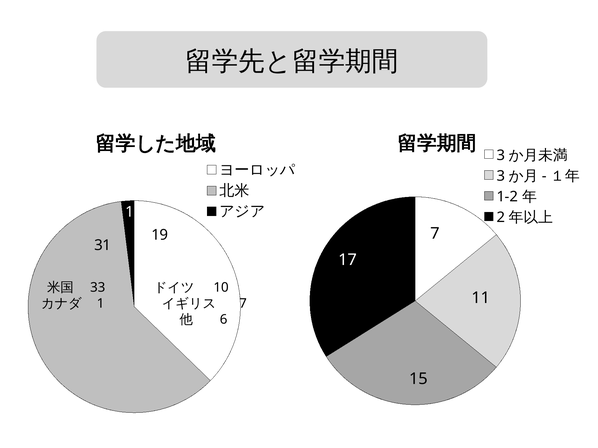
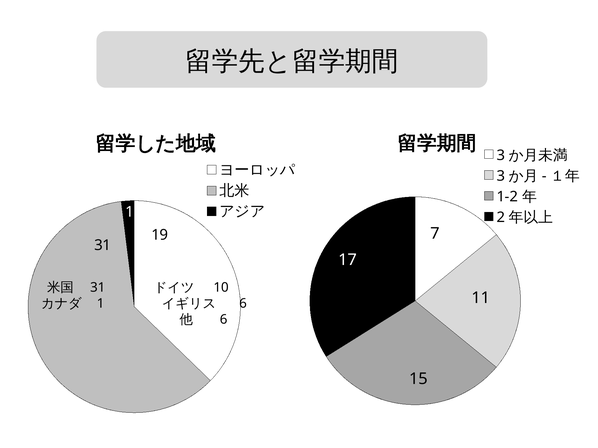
33: 33 -> 31 (98, 288)
7: 7 -> 6 (243, 304)
